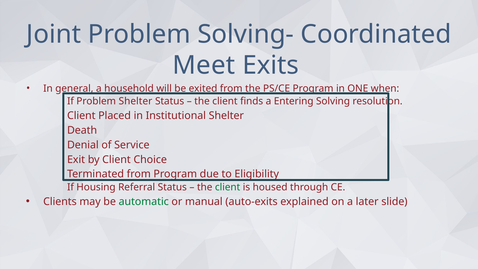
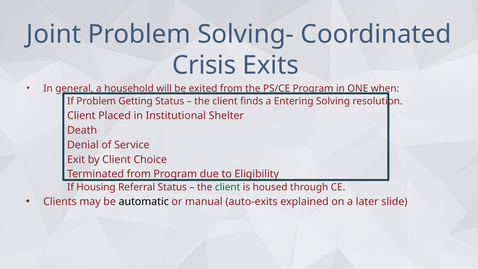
Meet: Meet -> Crisis (204, 65)
Problem Shelter: Shelter -> Getting (136, 101)
automatic colour: green -> black (144, 201)
